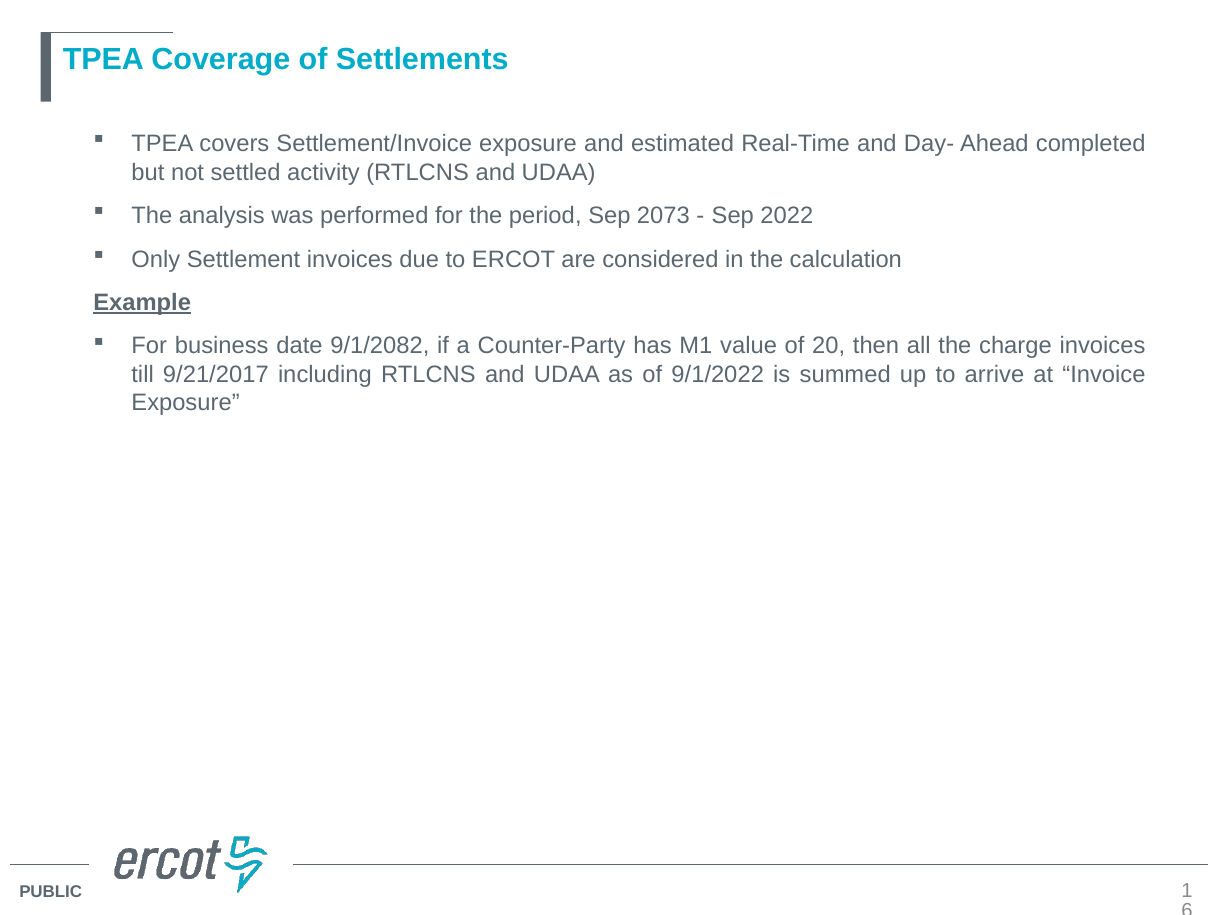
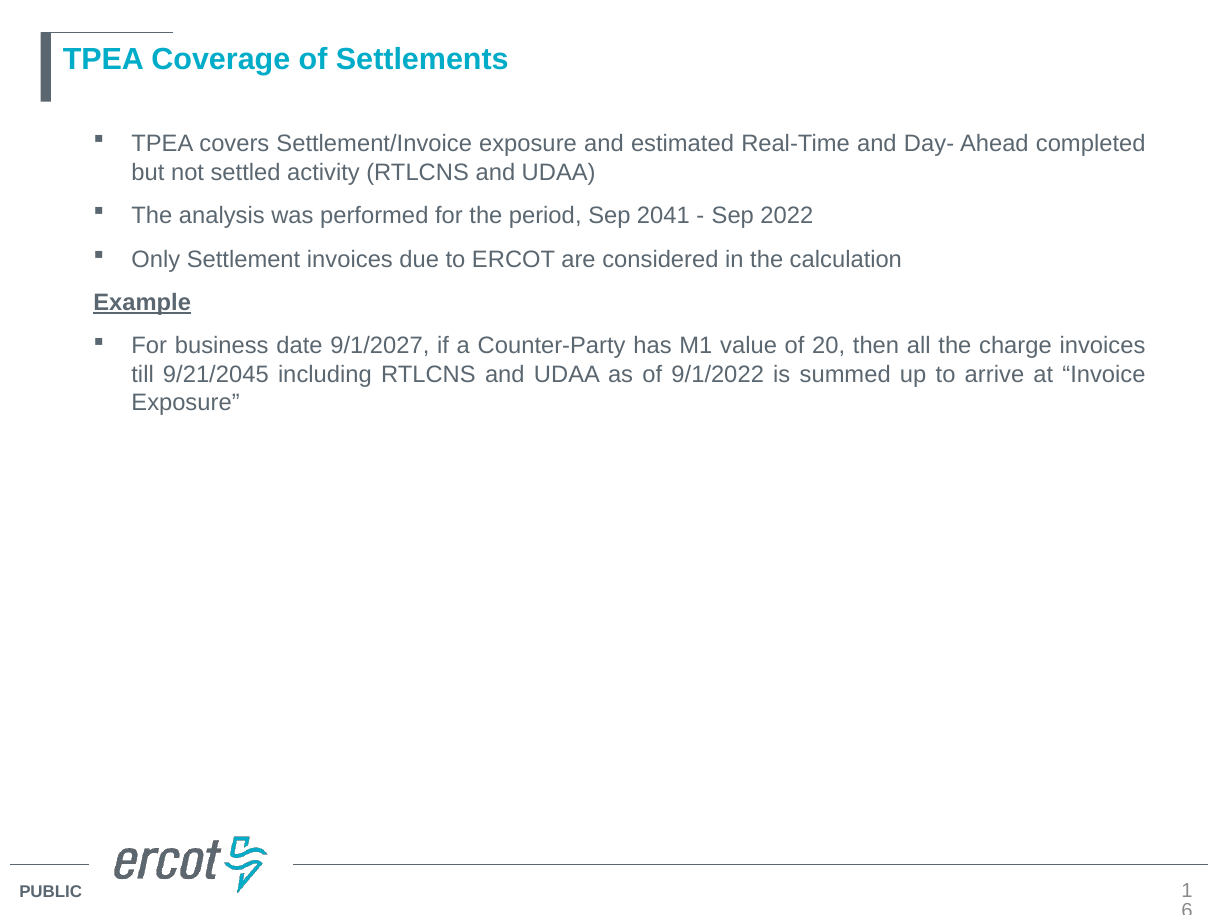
2073: 2073 -> 2041 (663, 216)
9/1/2082: 9/1/2082 -> 9/1/2027 (380, 346)
9/21/2017: 9/21/2017 -> 9/21/2045 (216, 375)
